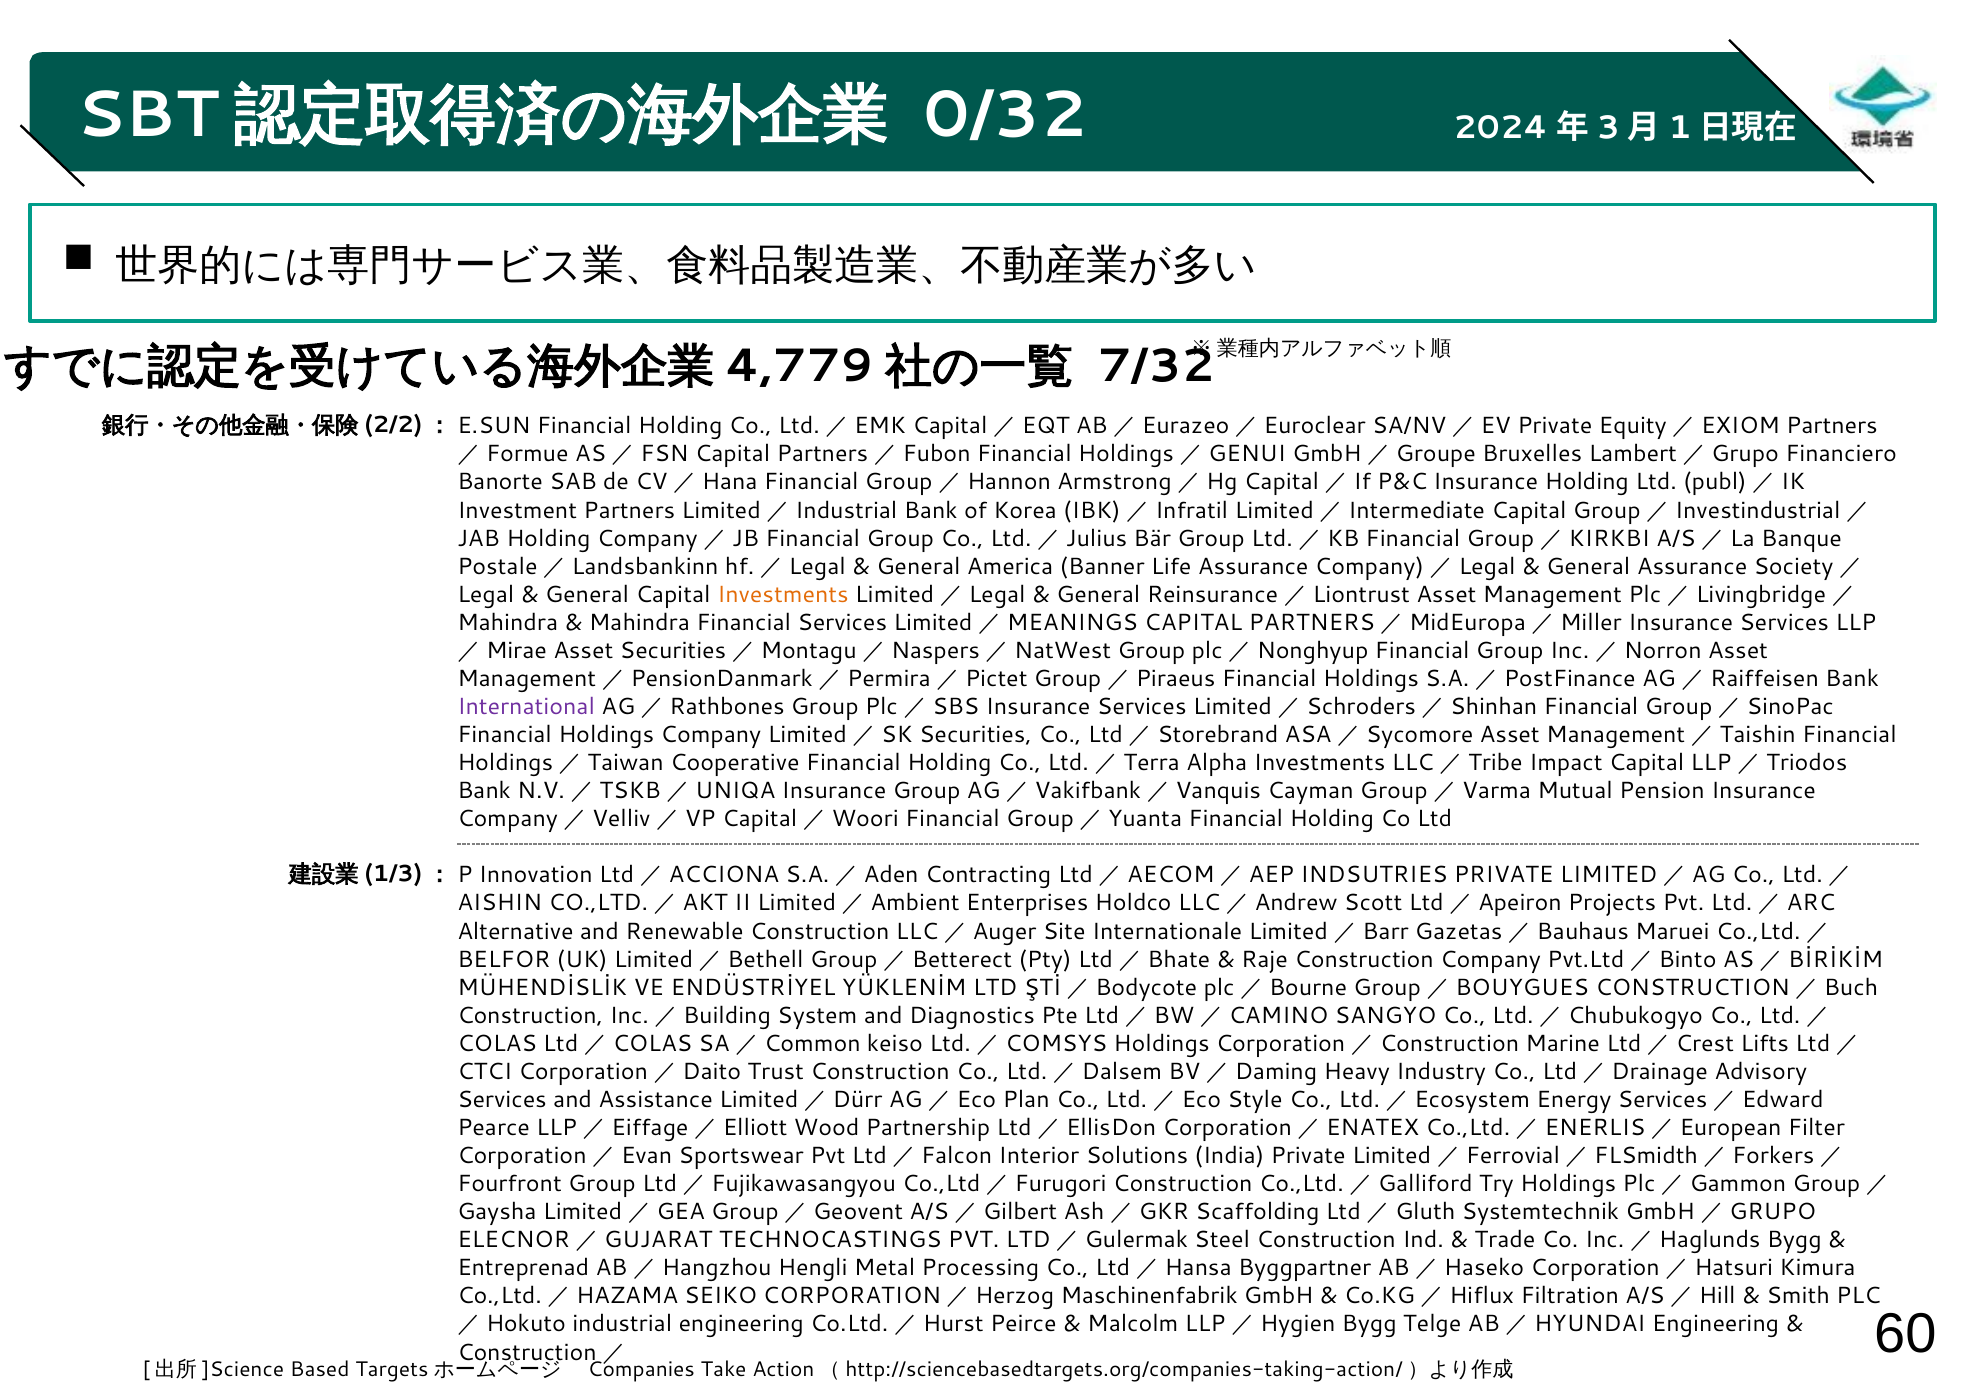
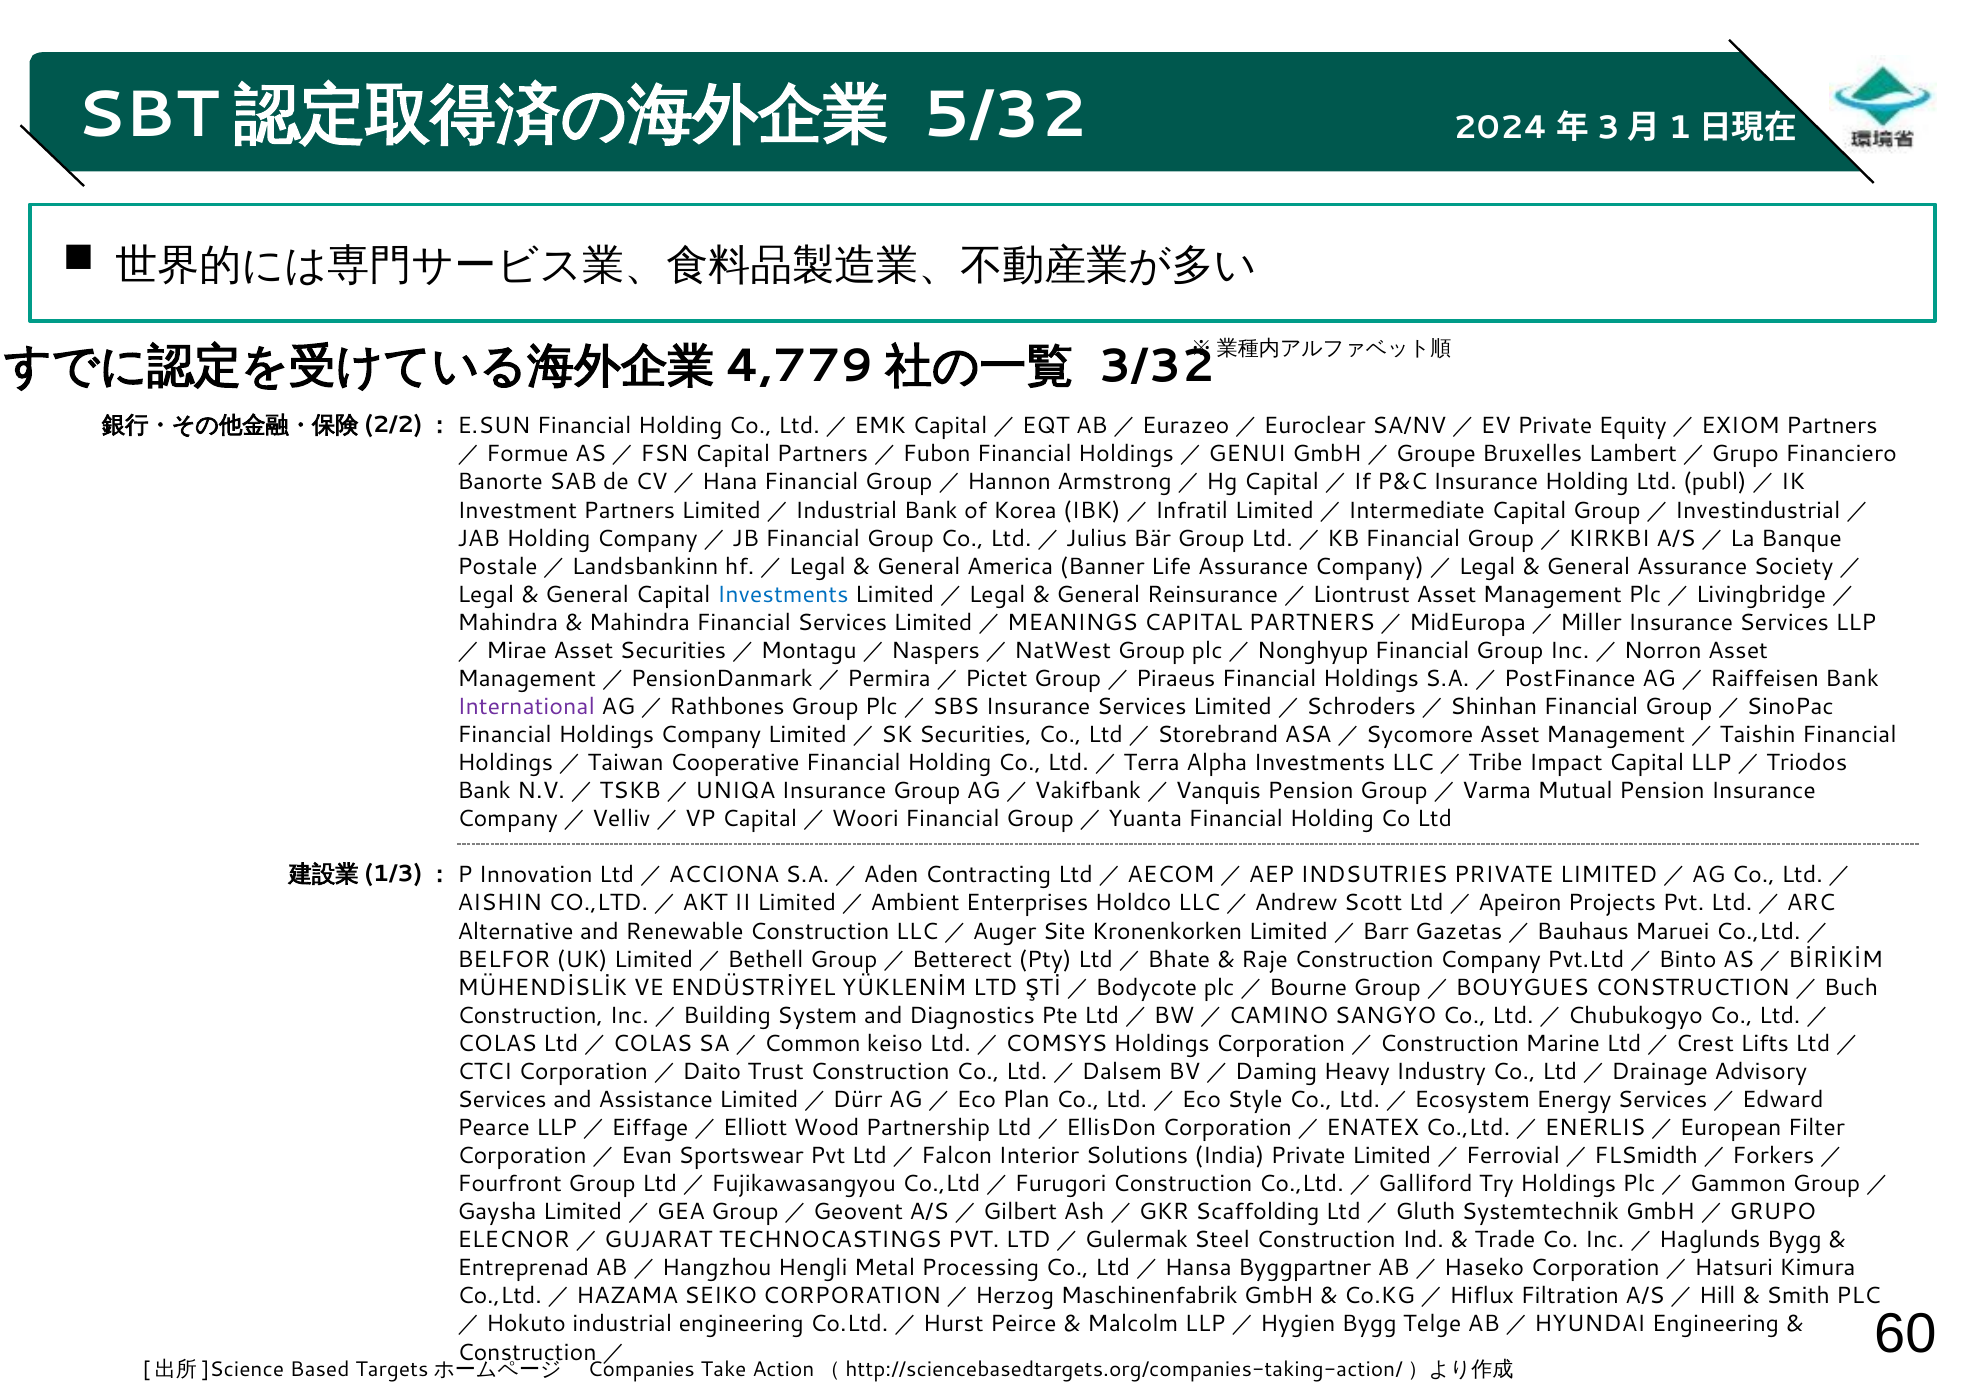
0/32: 0/32 -> 5/32 (1005, 115)
7/32: 7/32 -> 3/32 (1157, 366)
Investments colour: orange -> blue (783, 594)
AG／Vakifbank／Vanquis Cayman: Cayman -> Pension (1311, 791)
Internationale: Internationale -> Kronenkorken (1167, 931)
